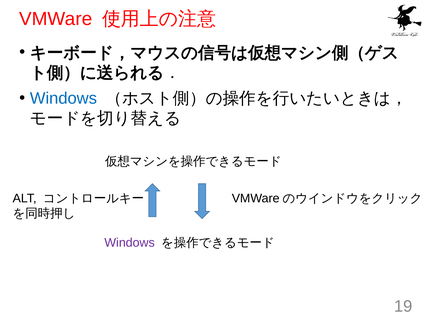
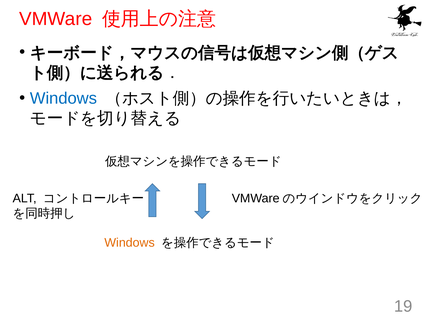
Windows colour: purple -> orange (130, 242)
